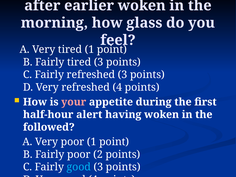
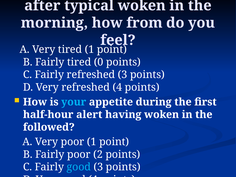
earlier: earlier -> typical (89, 6)
glass: glass -> from (144, 23)
tired 3: 3 -> 0 (99, 62)
your colour: pink -> light blue (74, 102)
